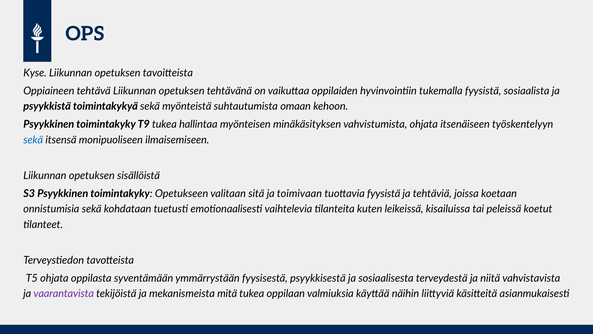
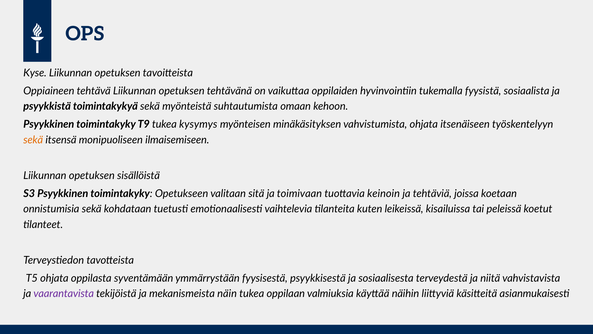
hallintaa: hallintaa -> kysymys (198, 124)
sekä colour: blue -> orange (33, 140)
tuottavia fyysistä: fyysistä -> keinoin (384, 193)
mitä: mitä -> näin (227, 293)
